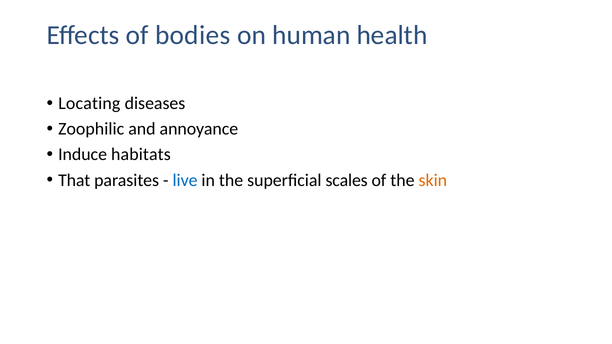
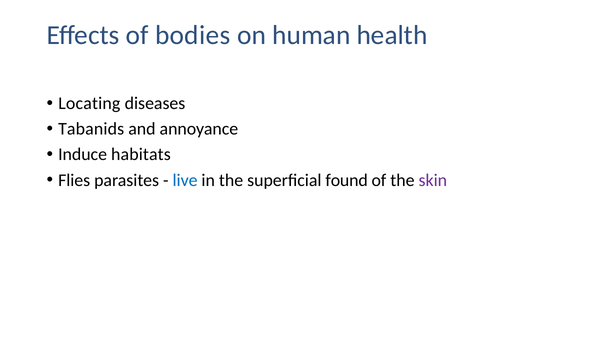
Zoophilic: Zoophilic -> Tabanids (91, 129)
That: That -> Flies (74, 180)
scales: scales -> found (347, 180)
skin colour: orange -> purple (433, 180)
